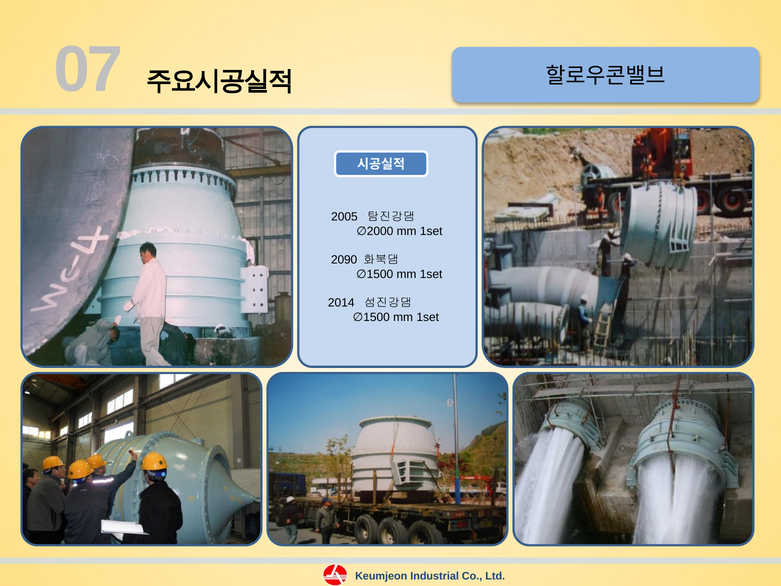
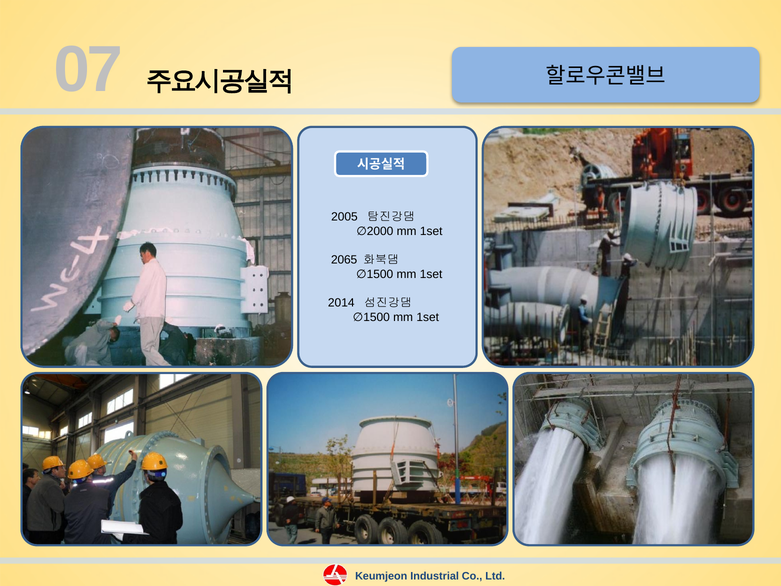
2090: 2090 -> 2065 (344, 260)
